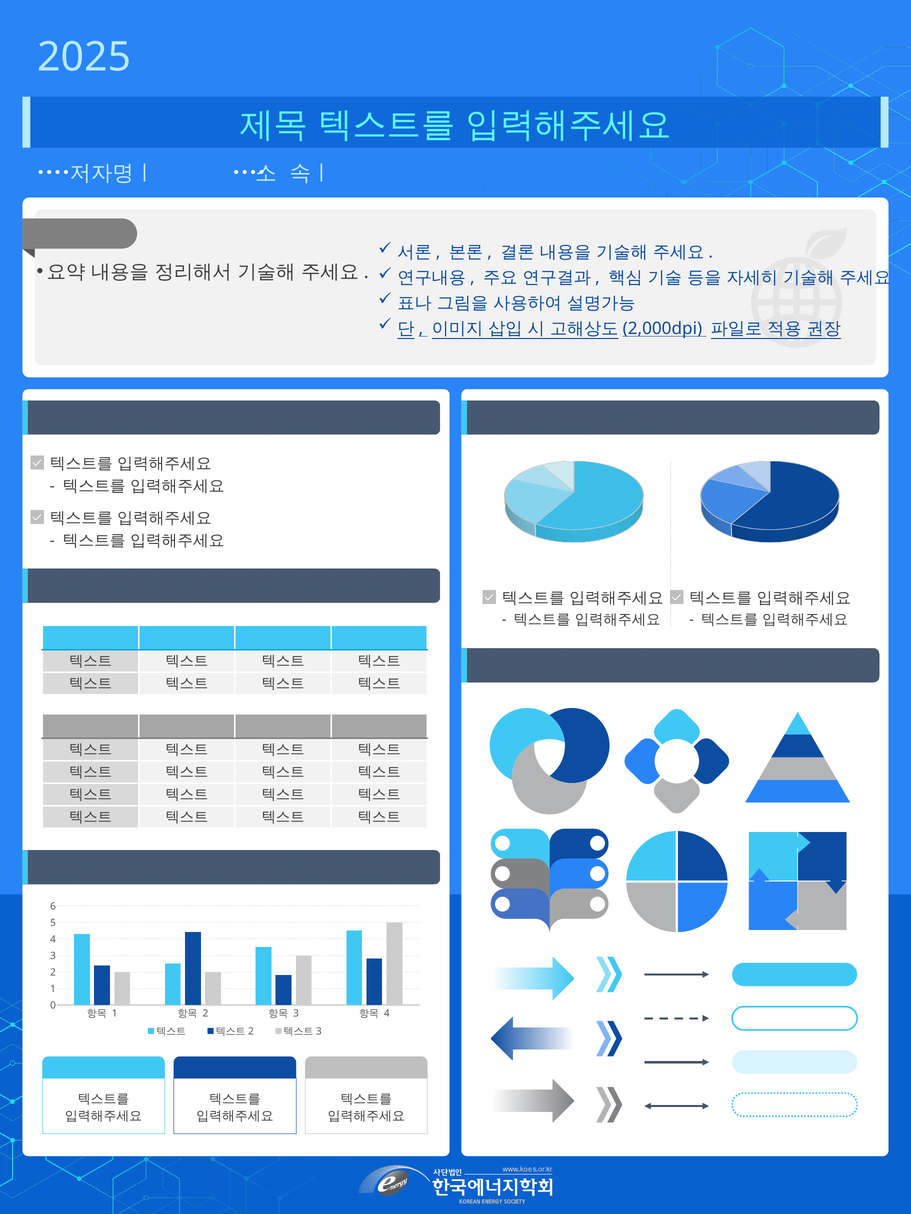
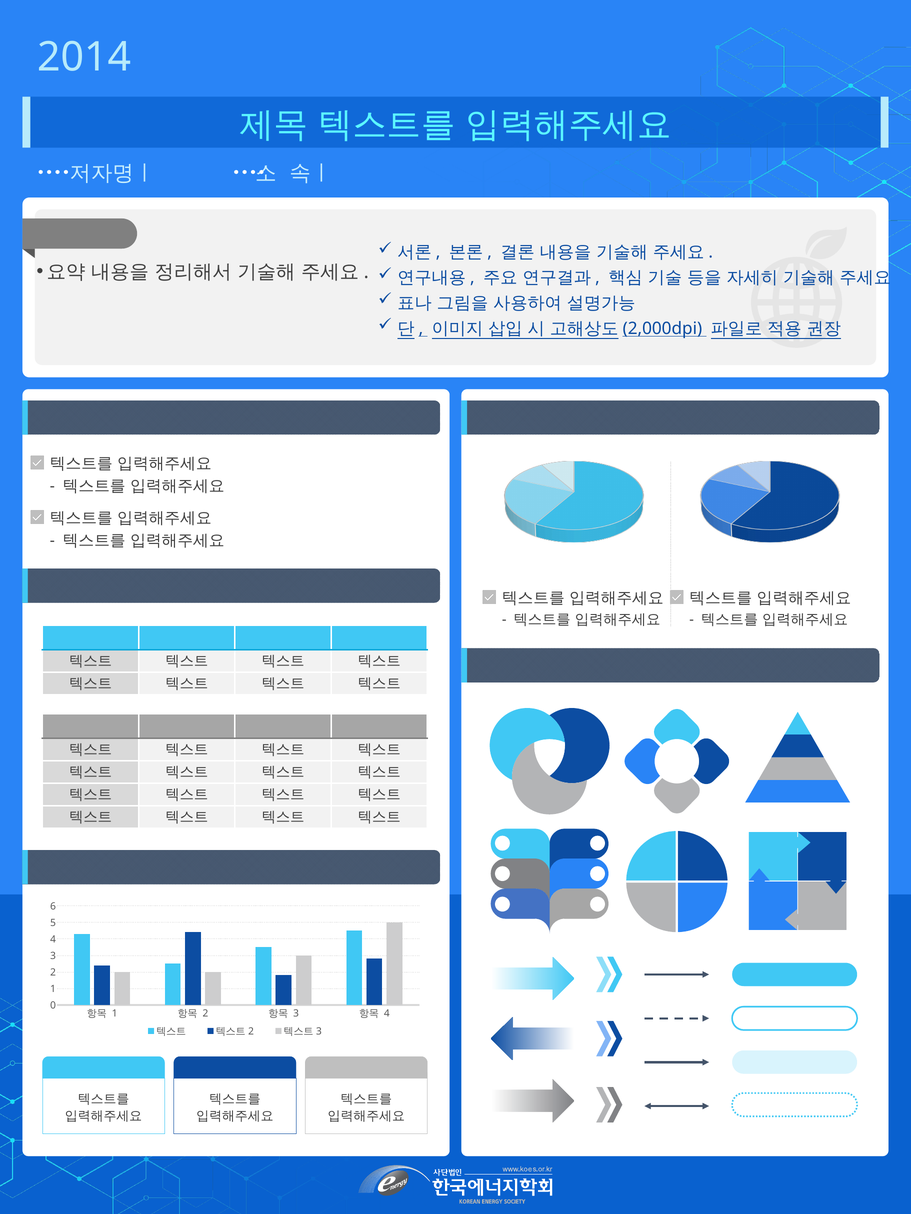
2025: 2025 -> 2014 (84, 57)
